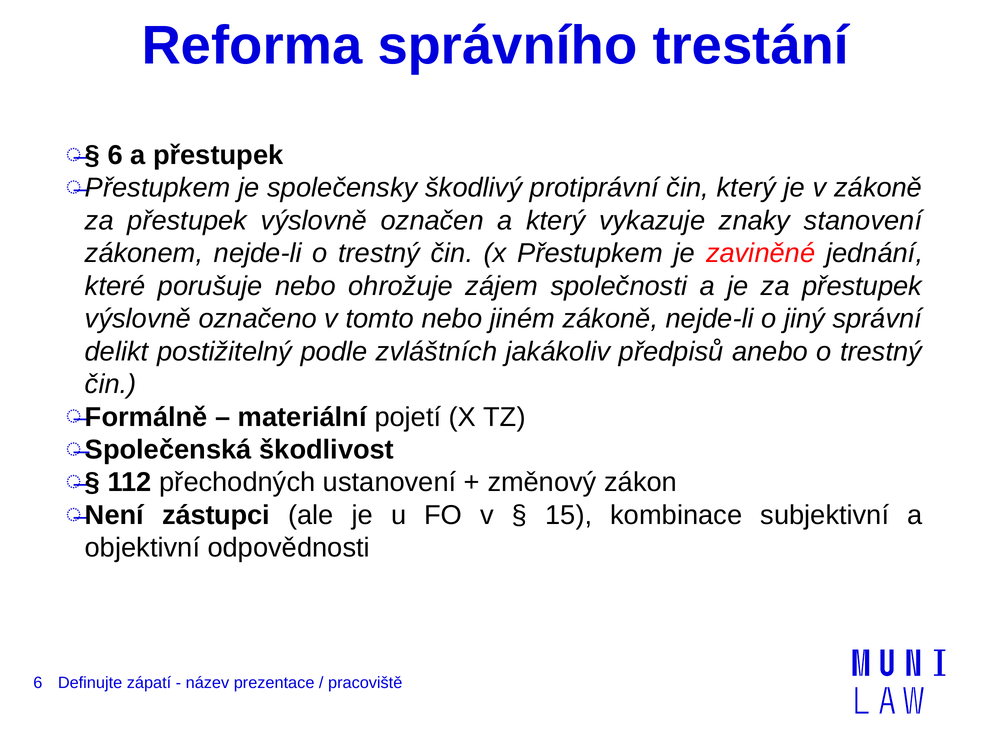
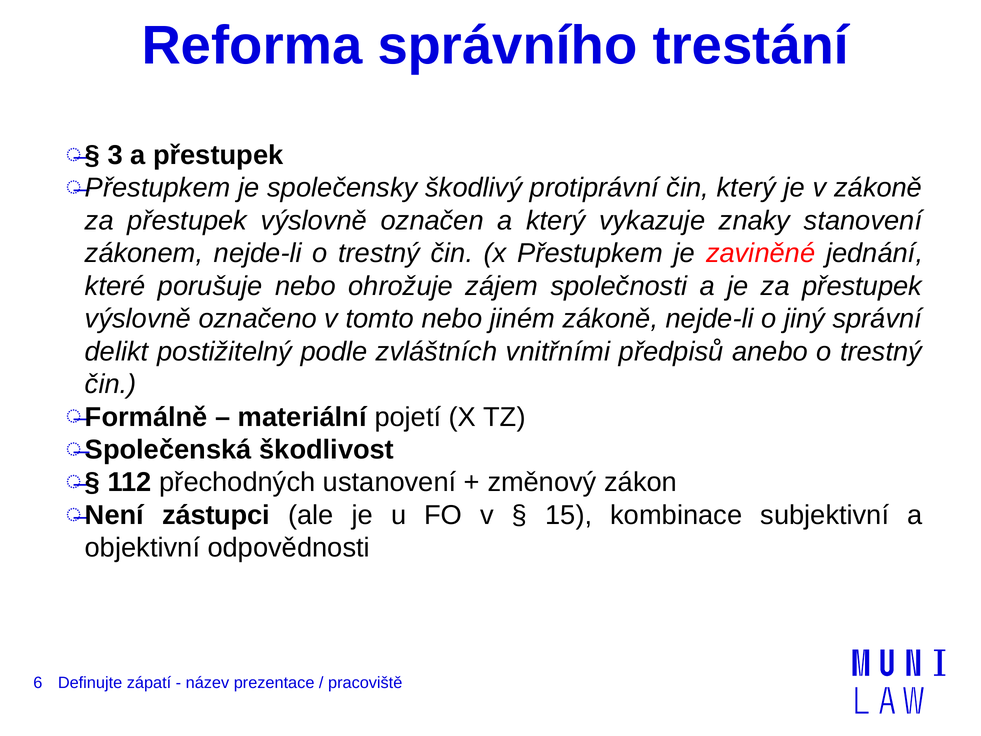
6: 6 -> 3 (115, 155)
jakákoliv: jakákoliv -> vnitřními (558, 351)
